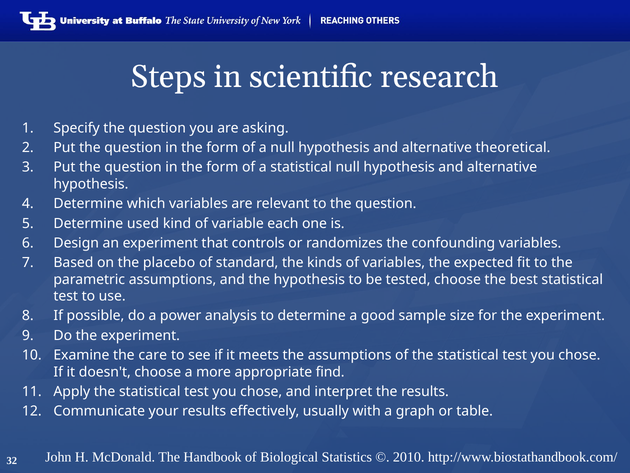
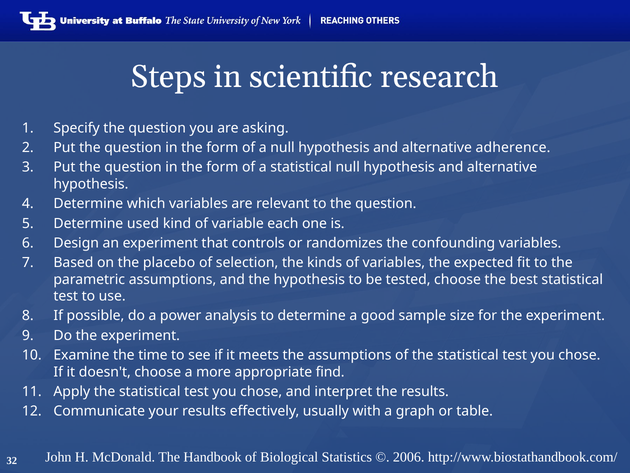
theoretical: theoretical -> adherence (513, 148)
standard: standard -> selection (247, 262)
care: care -> time (153, 355)
2010: 2010 -> 2006 (409, 456)
